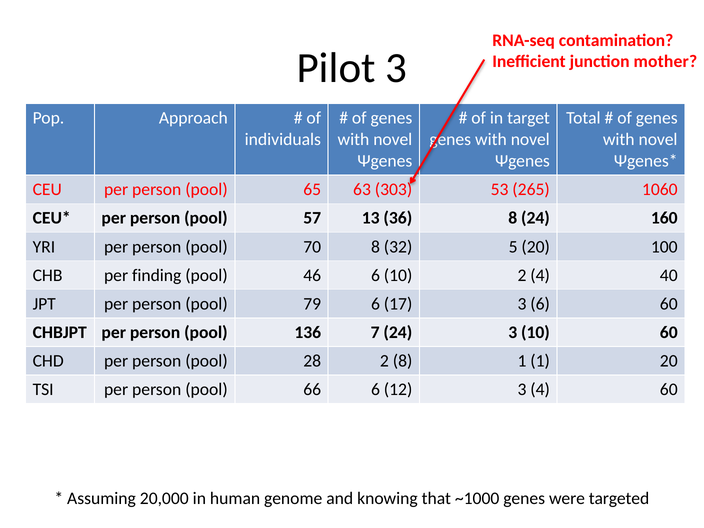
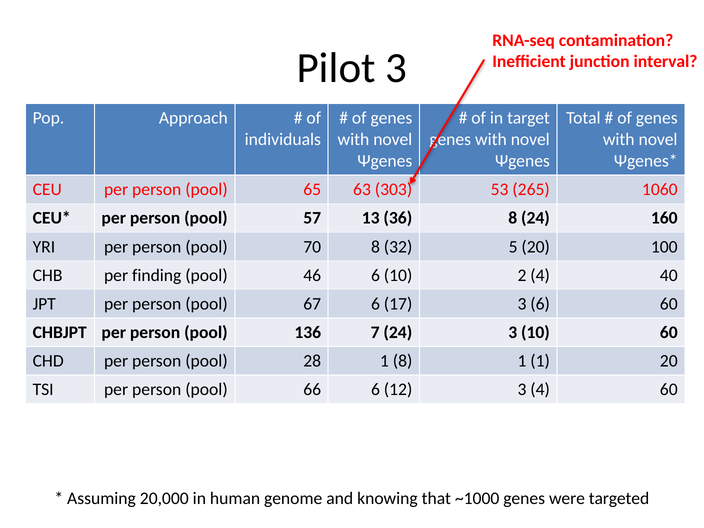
mother: mother -> interval (666, 62)
79: 79 -> 67 (312, 304)
28 2: 2 -> 1 (384, 361)
